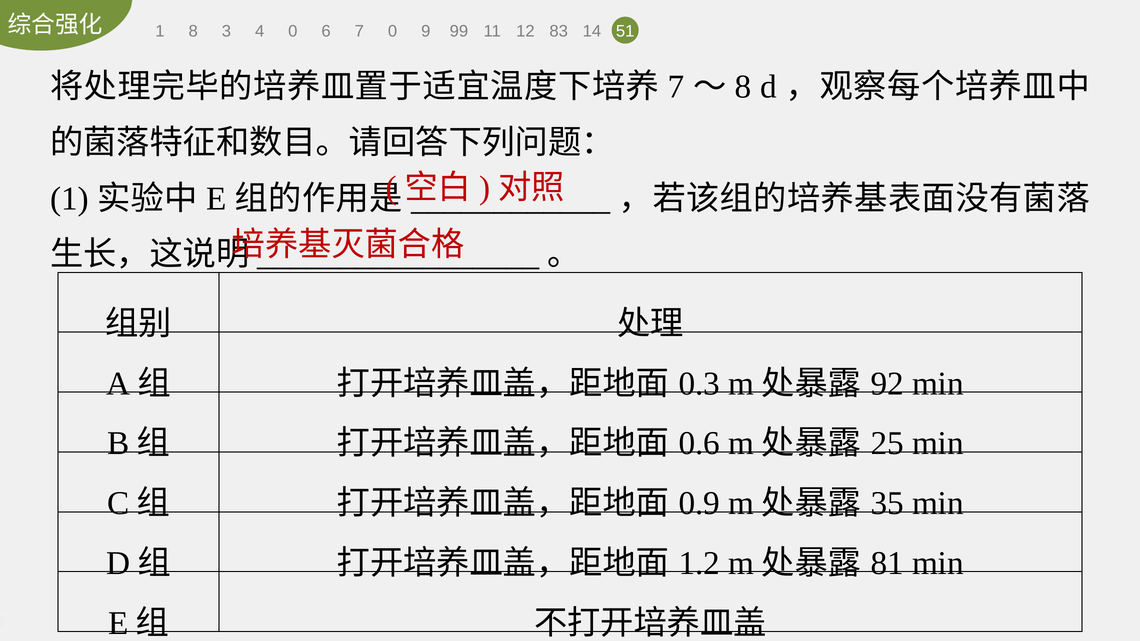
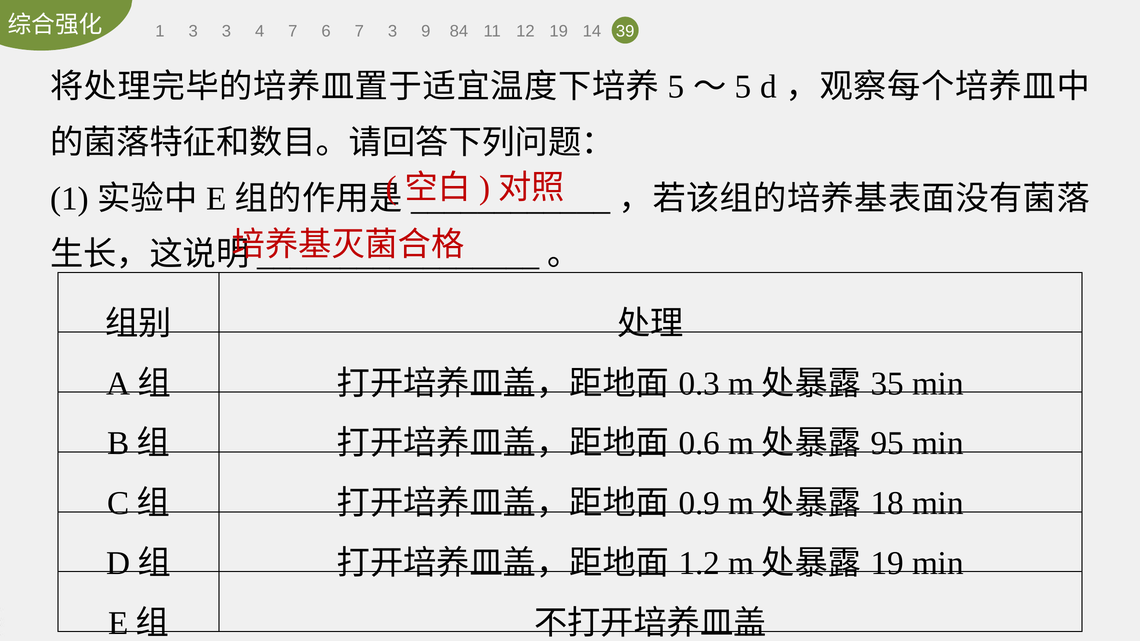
1 8: 8 -> 3 (193, 31)
4 0: 0 -> 7 (293, 31)
7 0: 0 -> 3 (393, 31)
99: 99 -> 84 (459, 31)
12 83: 83 -> 19 (559, 31)
51: 51 -> 39 (625, 31)
7: 7 -> 5 (676, 87)
8: 8 -> 5 (743, 87)
92: 92 -> 35 (887, 384)
25: 25 -> 95 (887, 444)
35: 35 -> 18 (887, 504)
81: 81 -> 19 (887, 564)
